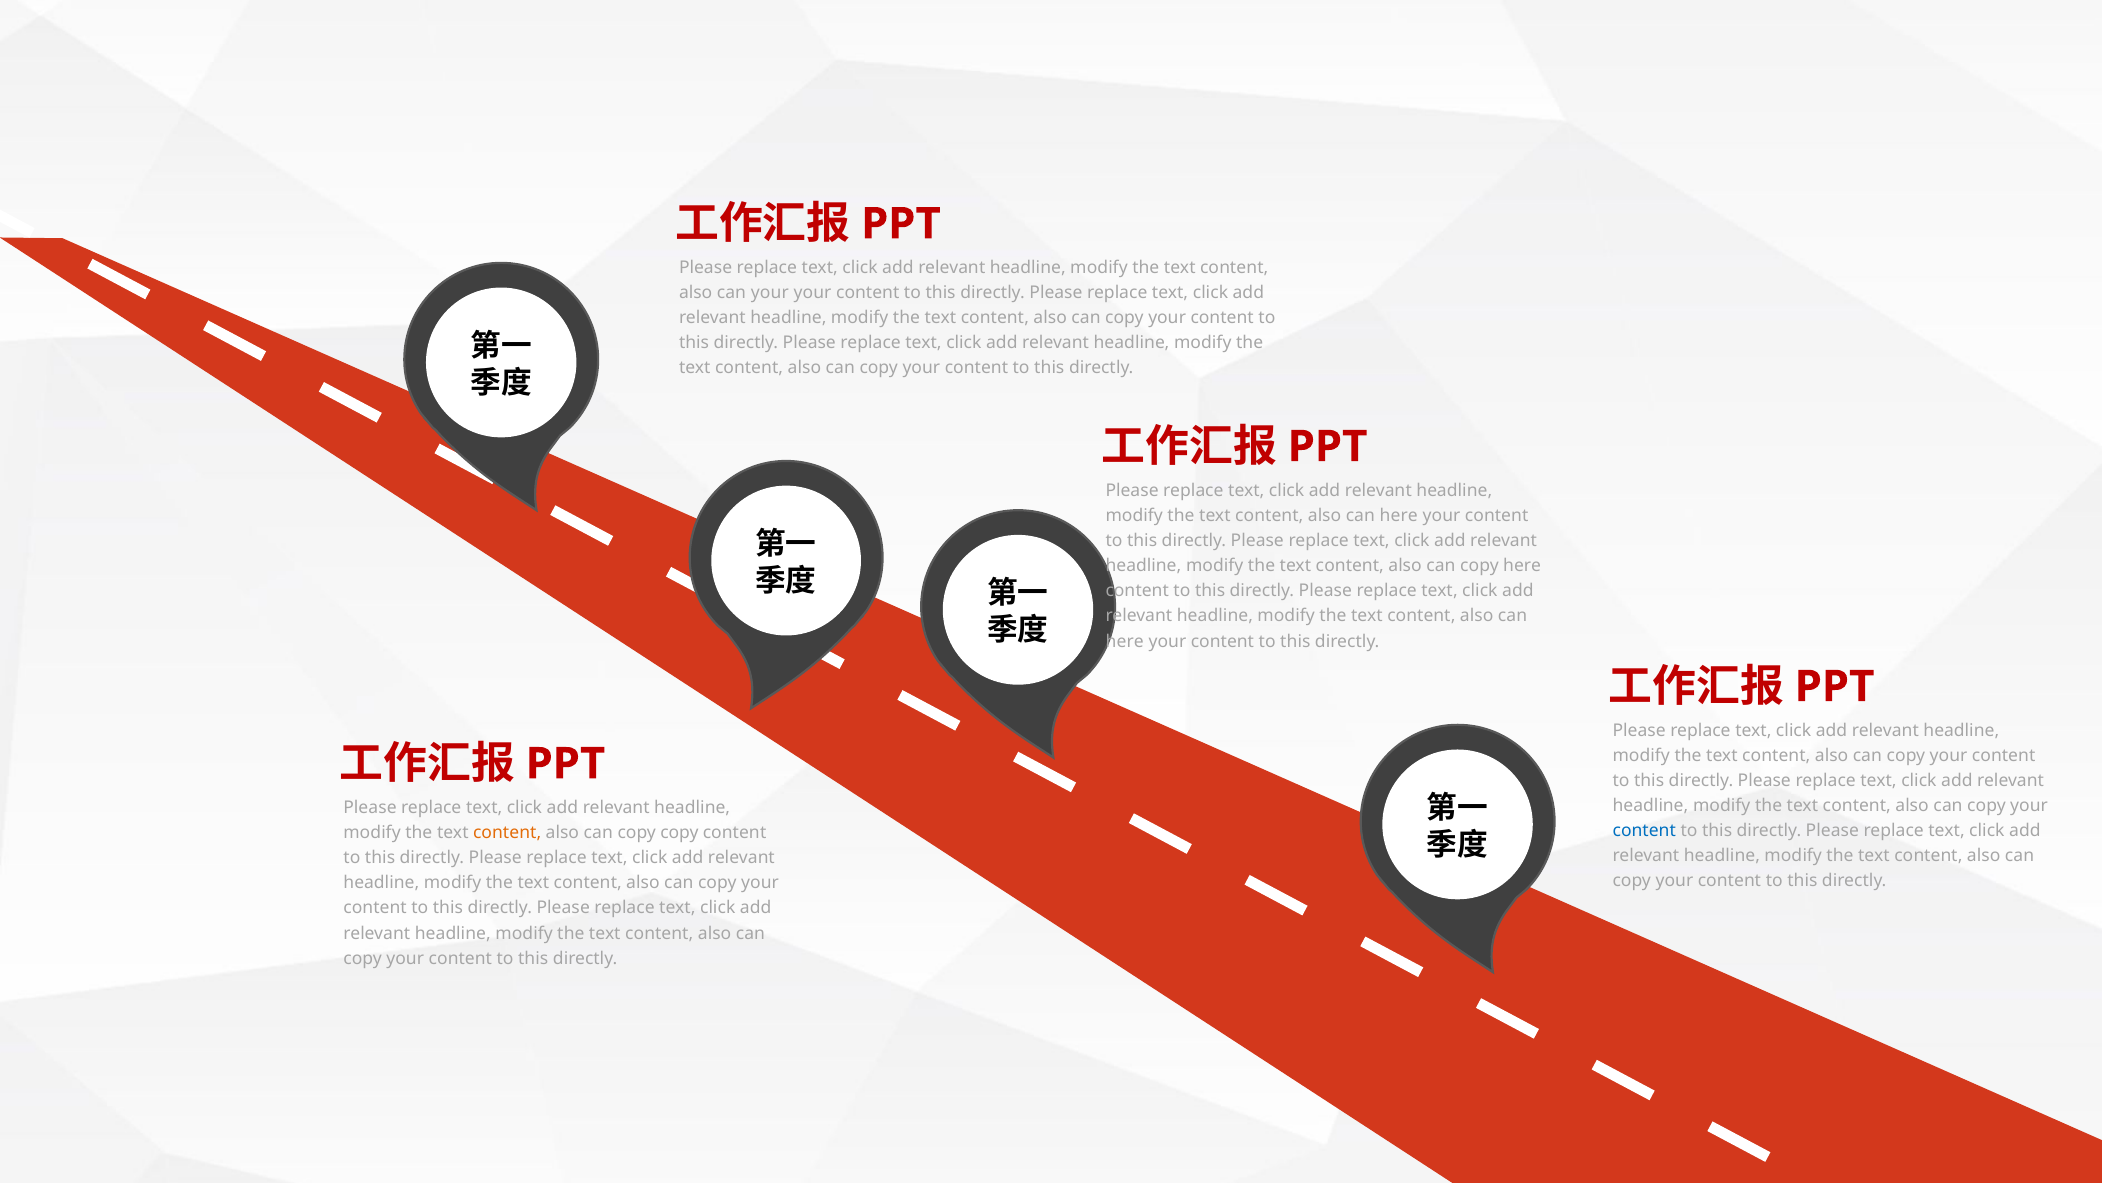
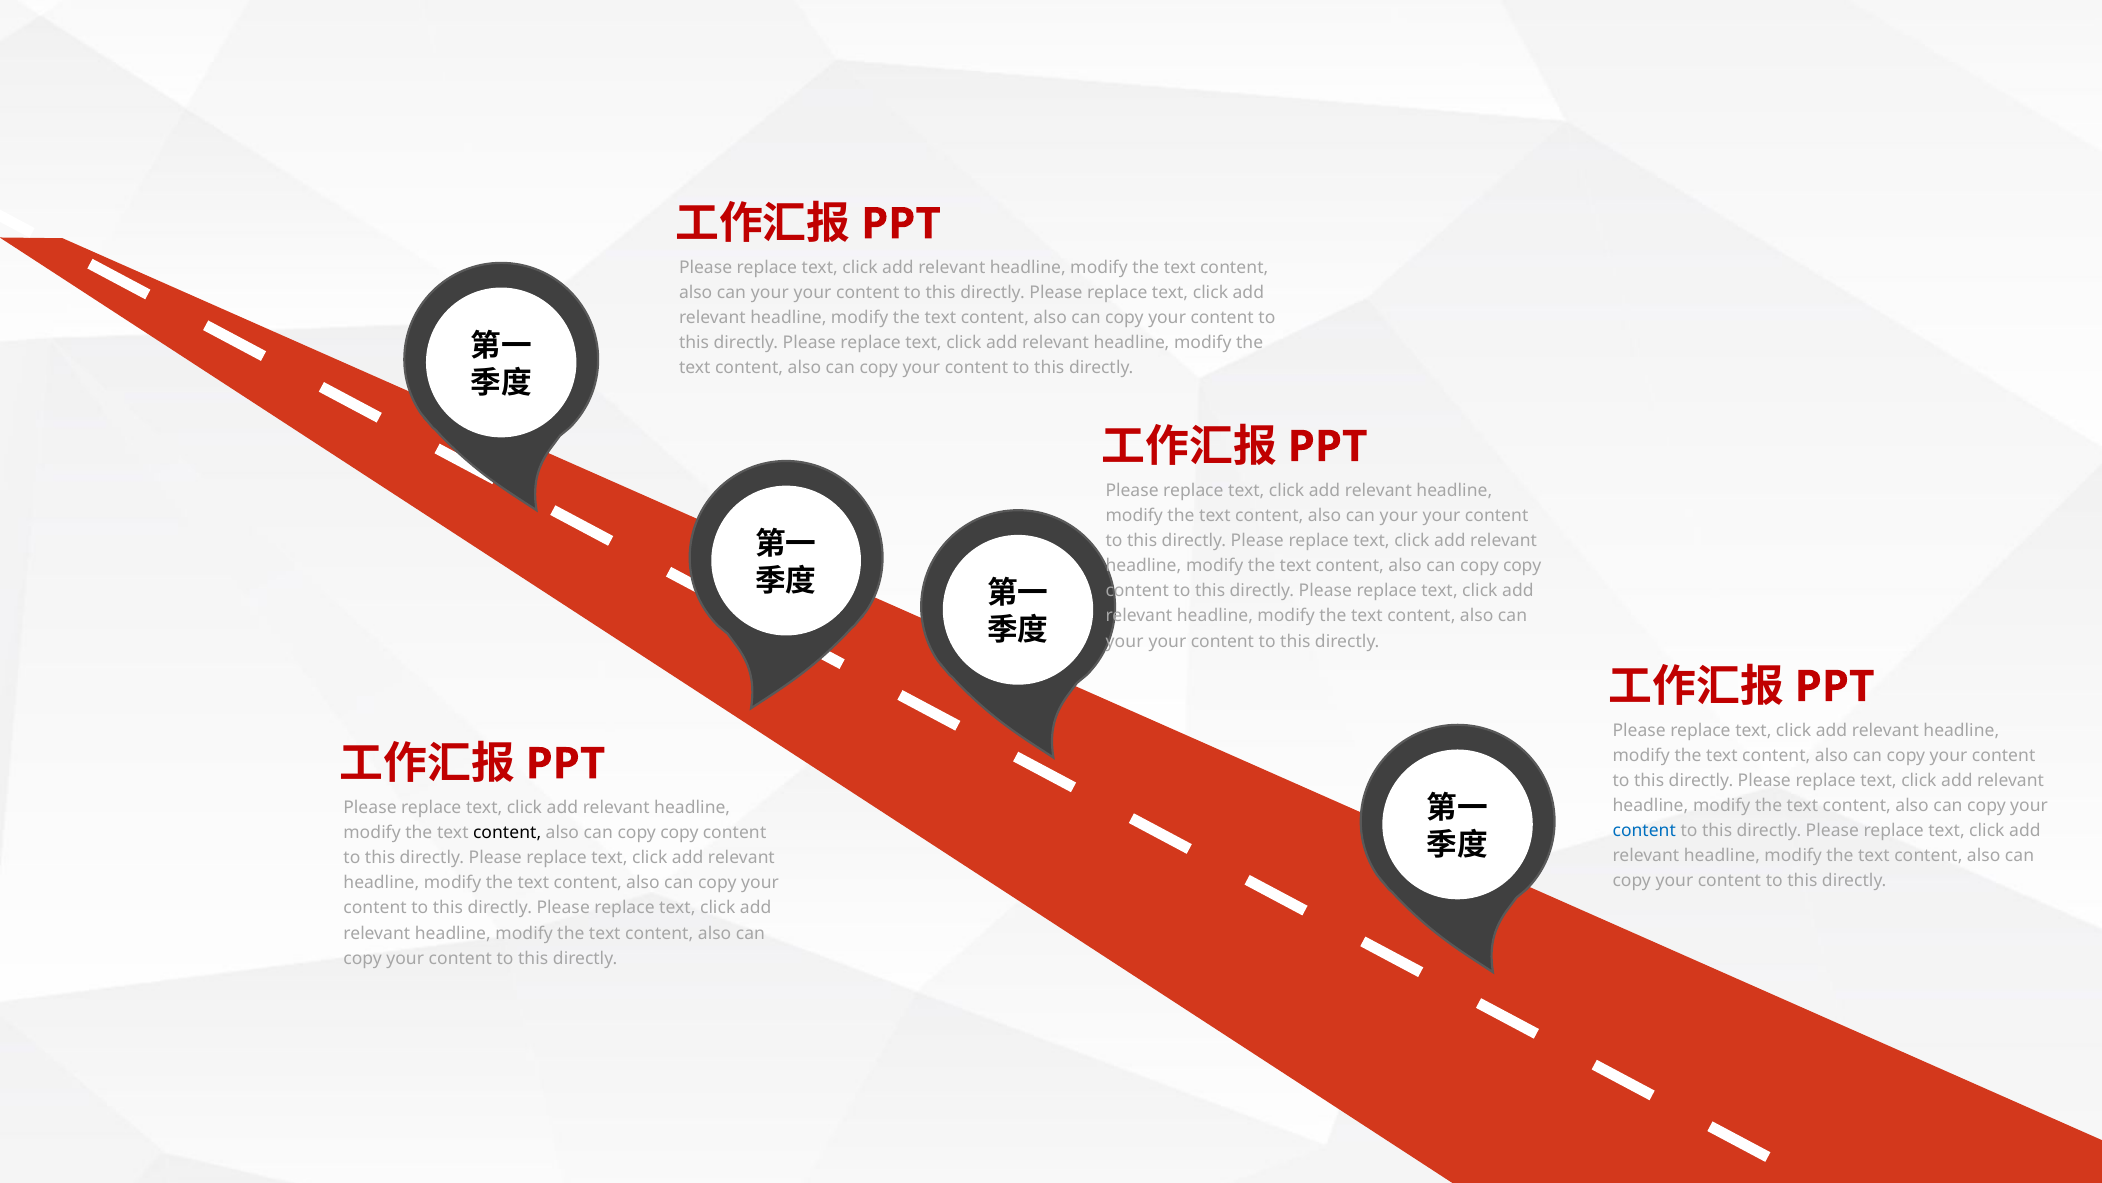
here: here -> your (1399, 515)
here: here -> copy (1522, 565)
here: here -> your (1125, 641)
content colour: orange -> black (507, 832)
